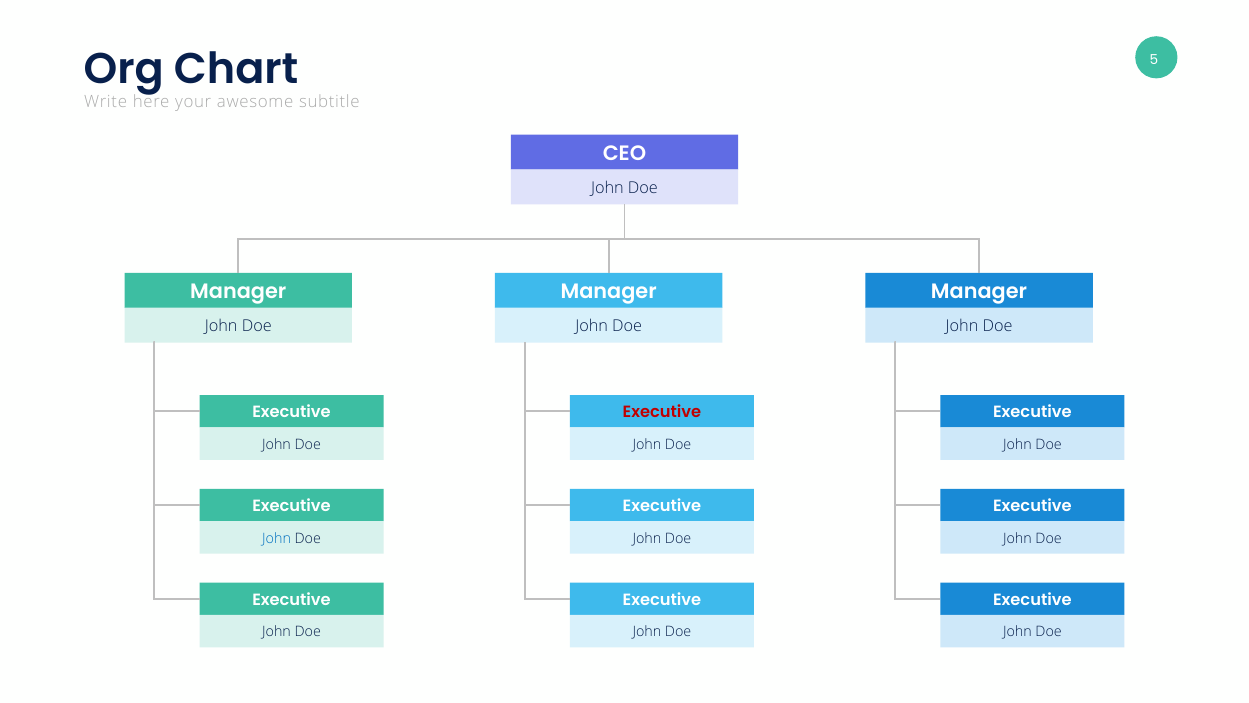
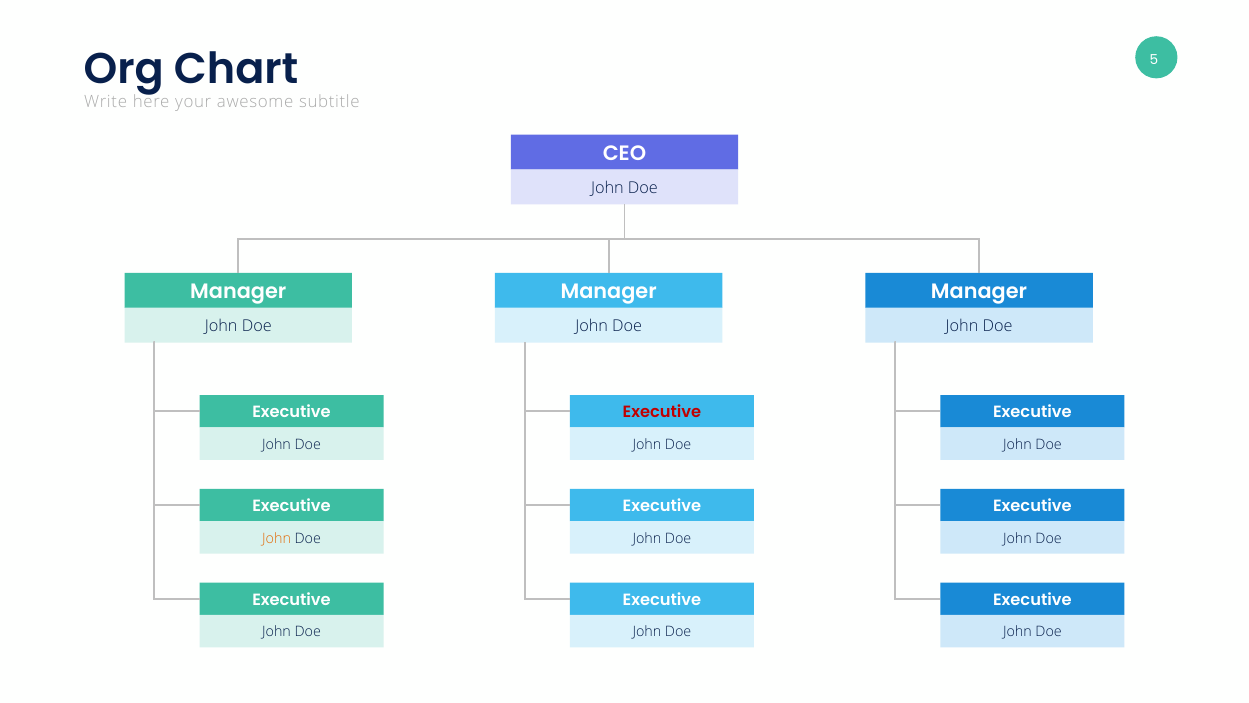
John colour: blue -> orange (277, 538)
